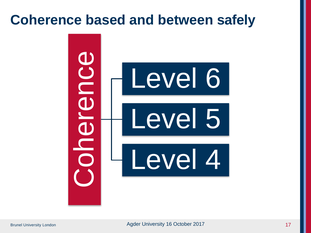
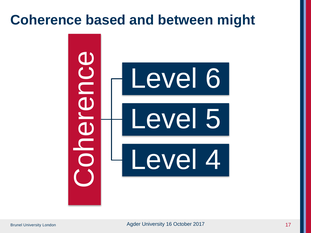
safely: safely -> might (236, 20)
